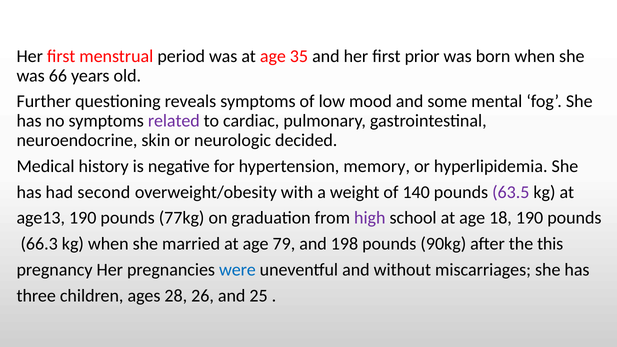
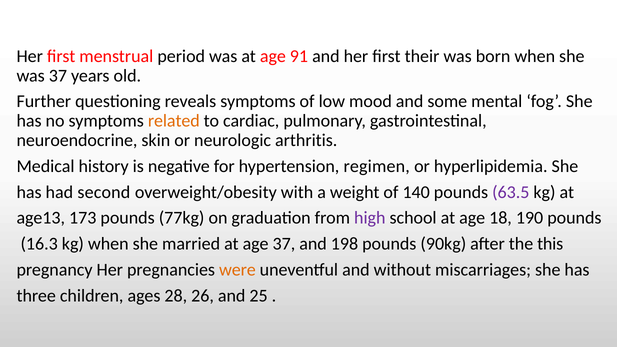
35: 35 -> 91 (299, 56)
prior: prior -> their (422, 56)
was 66: 66 -> 37 (58, 76)
related colour: purple -> orange (174, 121)
decided: decided -> arthritis (306, 140)
memory: memory -> regimen (377, 166)
age13 190: 190 -> 173 (83, 218)
66.3: 66.3 -> 16.3 (39, 244)
age 79: 79 -> 37 (284, 244)
were colour: blue -> orange (237, 270)
